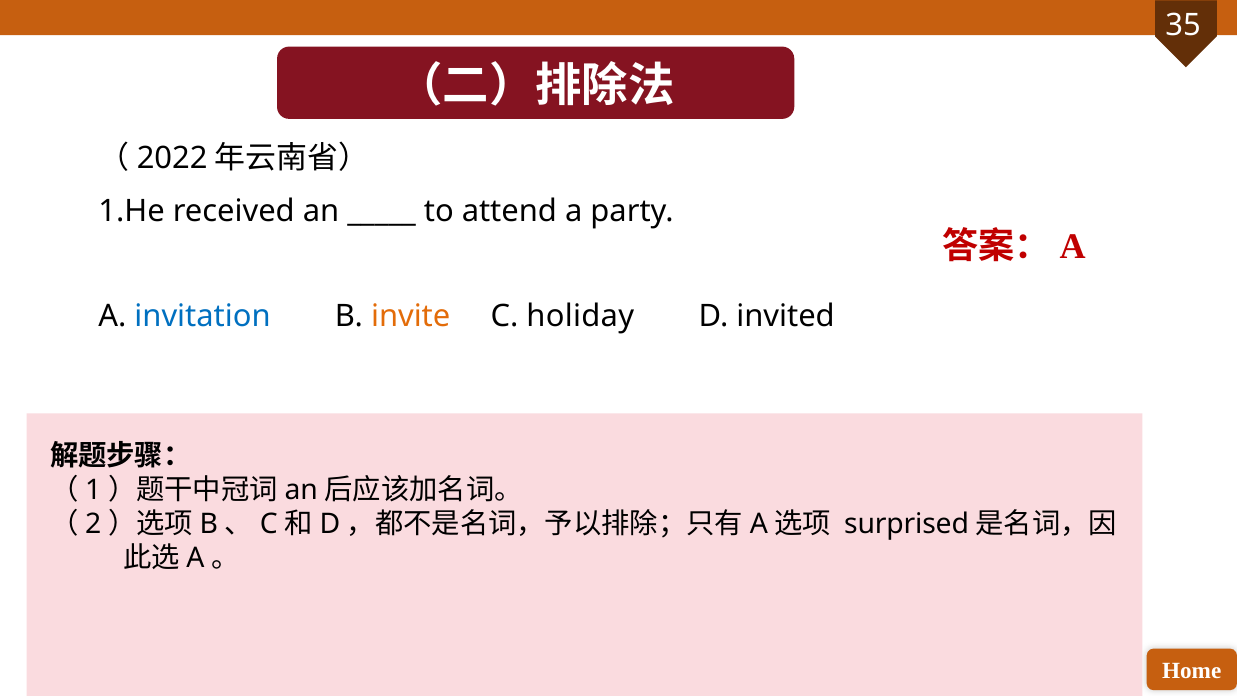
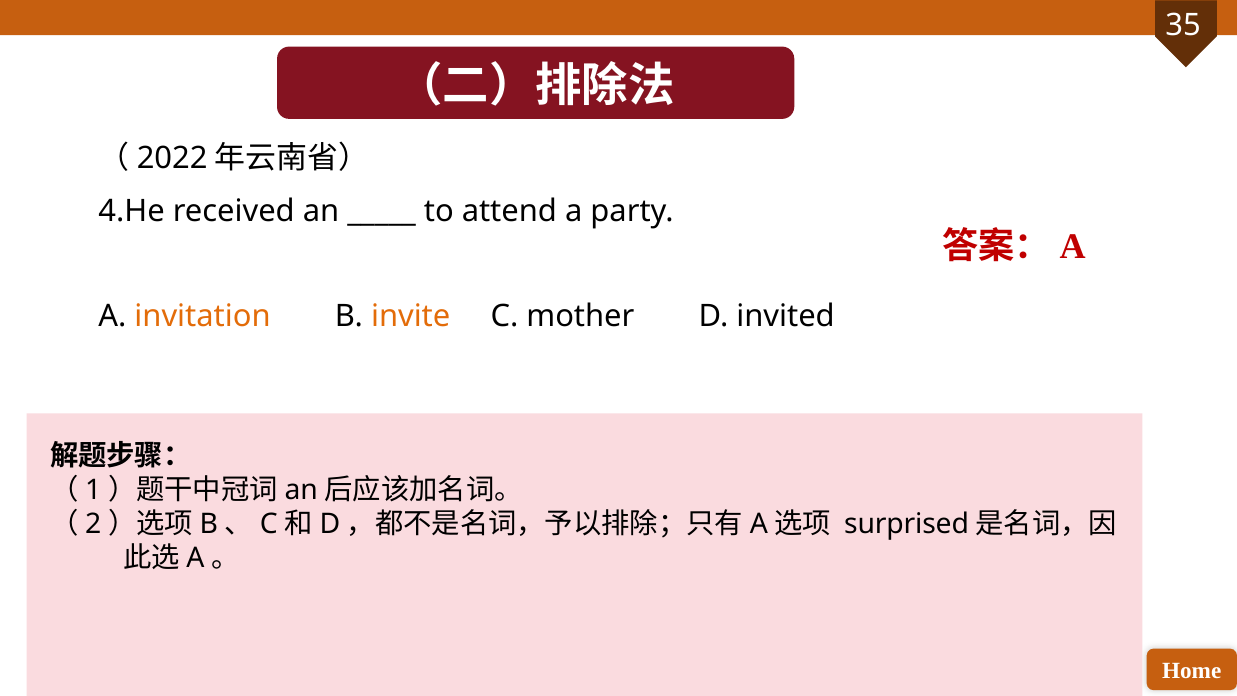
1.He: 1.He -> 4.He (132, 211)
invitation colour: blue -> orange (203, 316)
holiday: holiday -> mother (580, 316)
